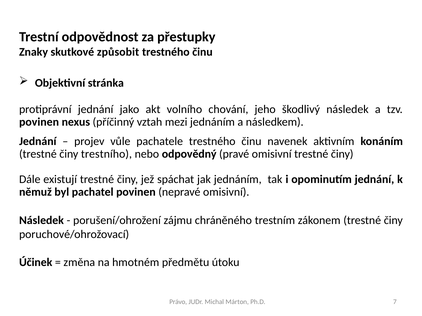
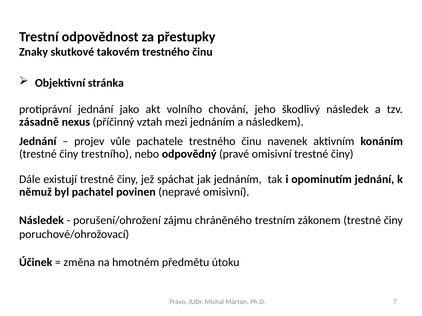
způsobit: způsobit -> takovém (118, 52)
povinen: povinen -> zásadně (39, 122)
